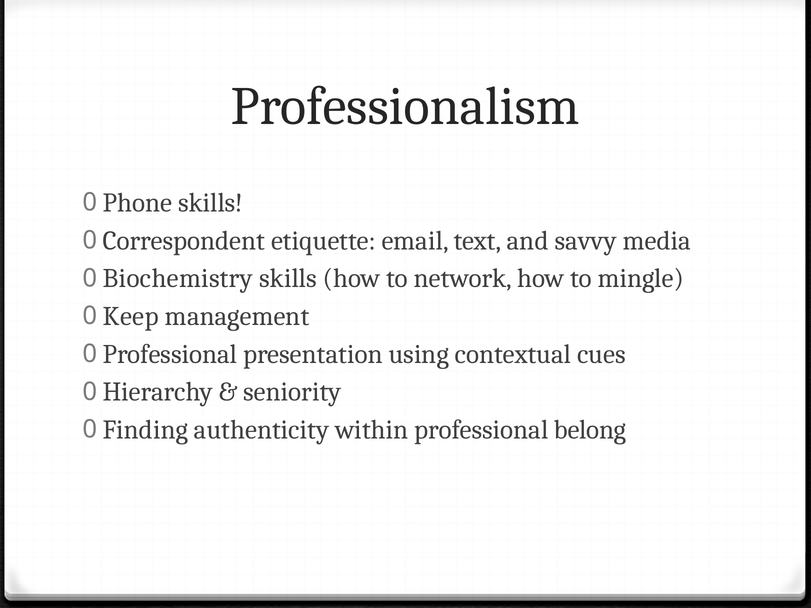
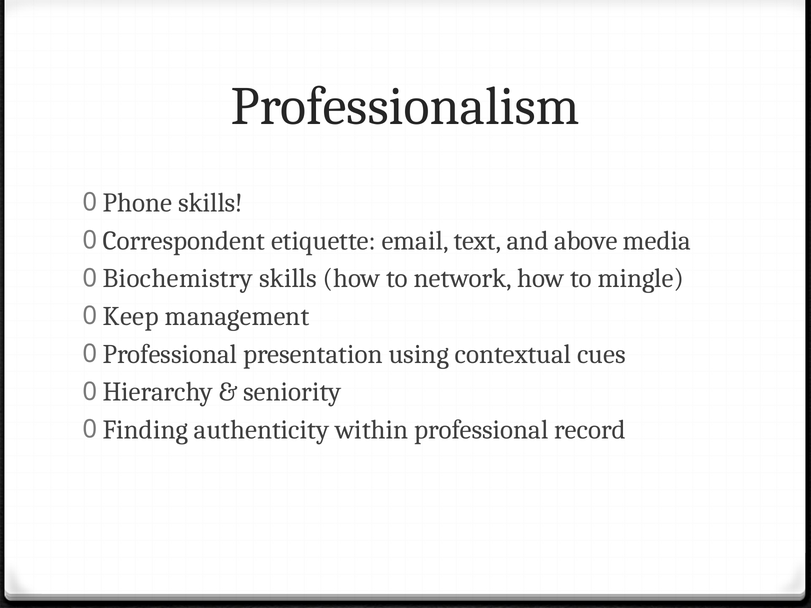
savvy: savvy -> above (586, 241)
belong: belong -> record (590, 430)
